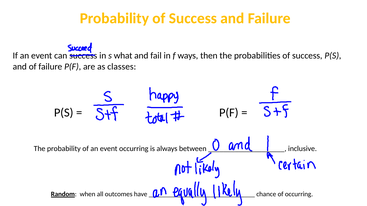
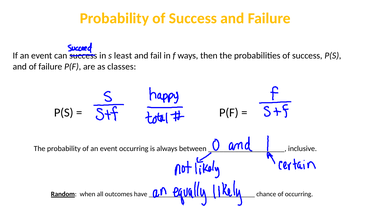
what: what -> least (123, 56)
